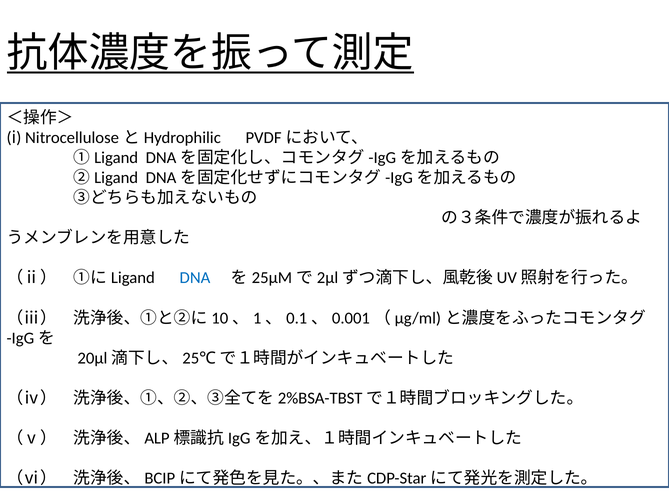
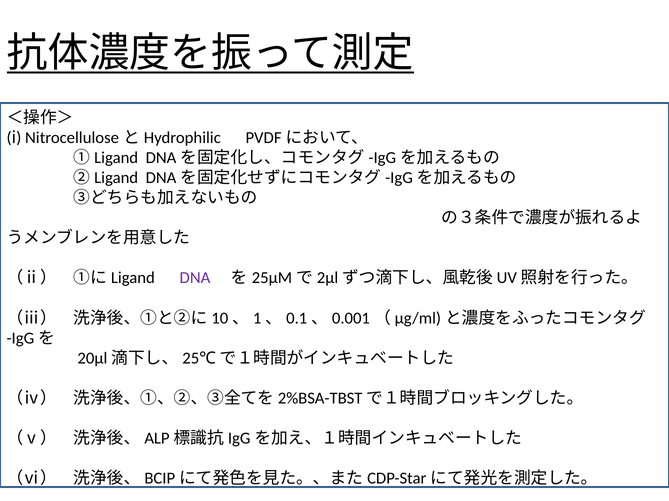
DNA colour: blue -> purple (195, 278)
